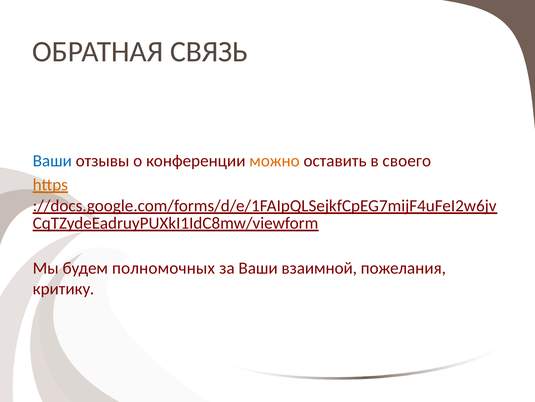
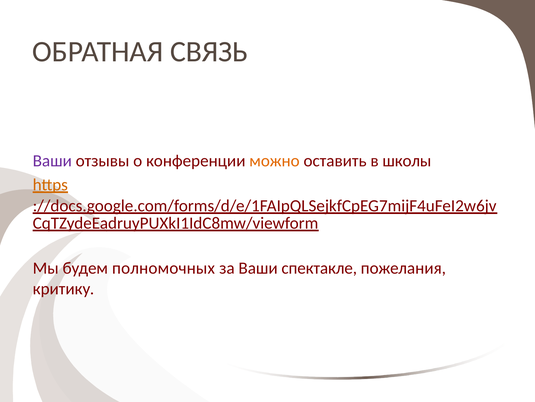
Ваши colour: blue -> purple (52, 161)
своего: своего -> школы (407, 161)
взаимной: взаимной -> спектакле (319, 268)
